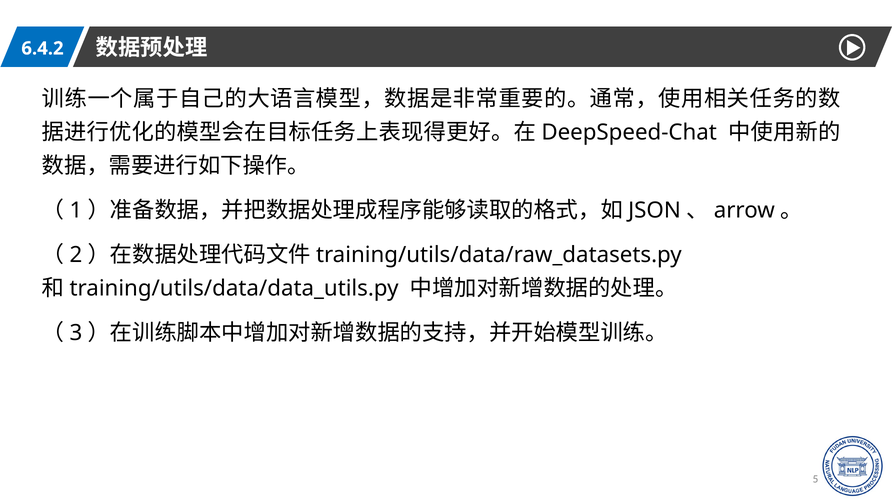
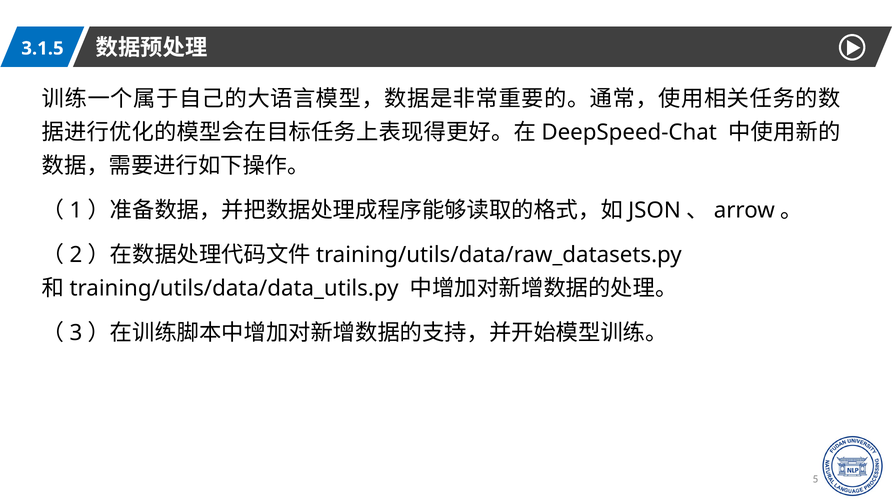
6.4.2: 6.4.2 -> 3.1.5 (42, 48)
